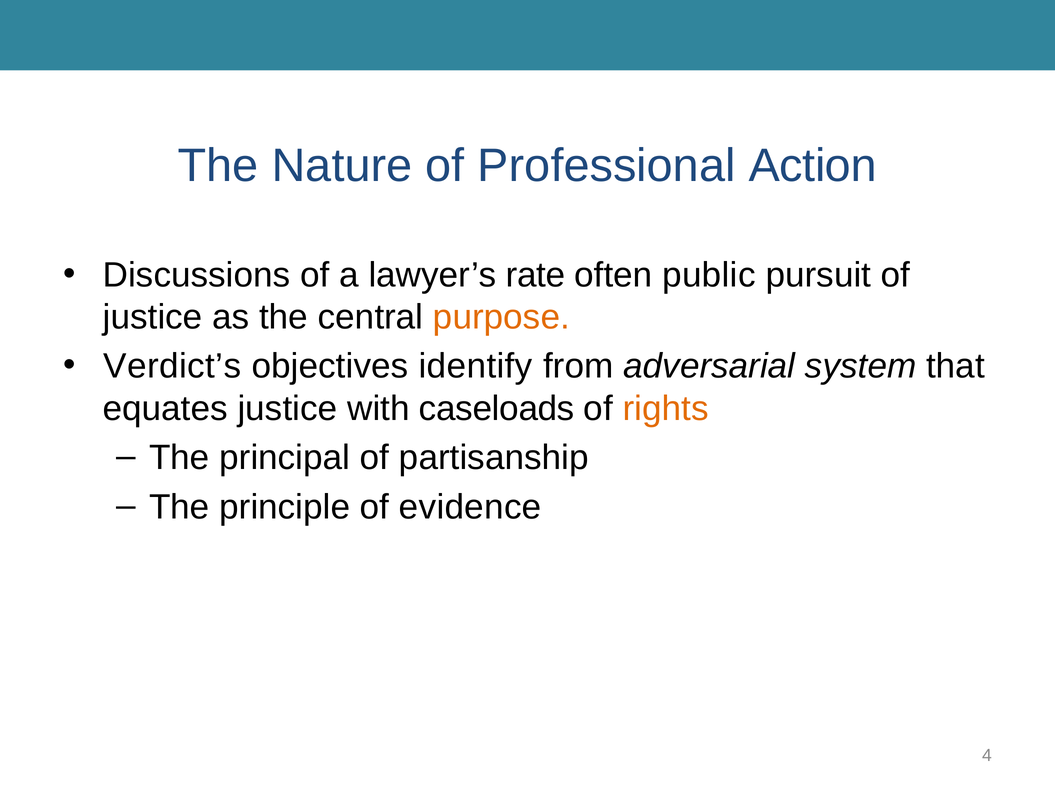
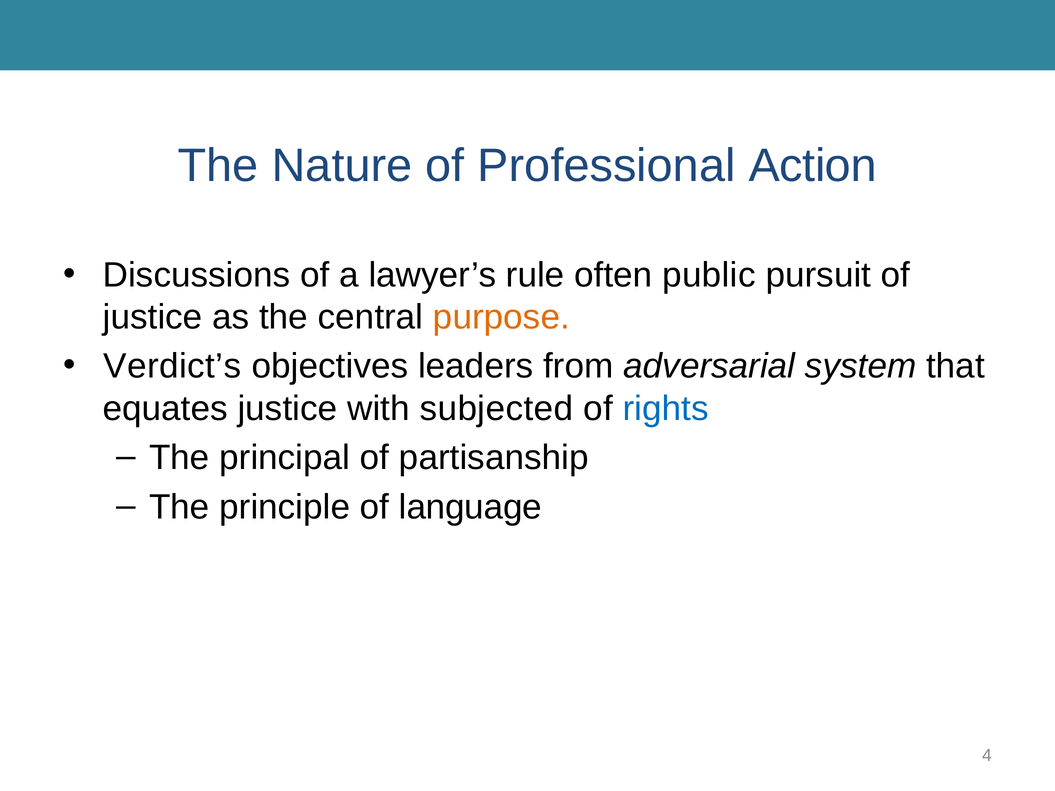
rate: rate -> rule (535, 275)
identify: identify -> leaders (476, 366)
caseloads: caseloads -> subjected (496, 409)
rights colour: orange -> blue (666, 409)
evidence: evidence -> language (470, 507)
